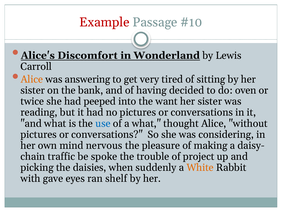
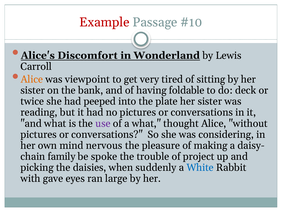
answering: answering -> viewpoint (87, 79)
decided: decided -> foldable (187, 90)
oven: oven -> deck (246, 90)
want: want -> plate (167, 101)
use colour: blue -> purple (103, 123)
traffic: traffic -> family (62, 156)
White colour: orange -> blue (200, 167)
shelf: shelf -> large (116, 178)
